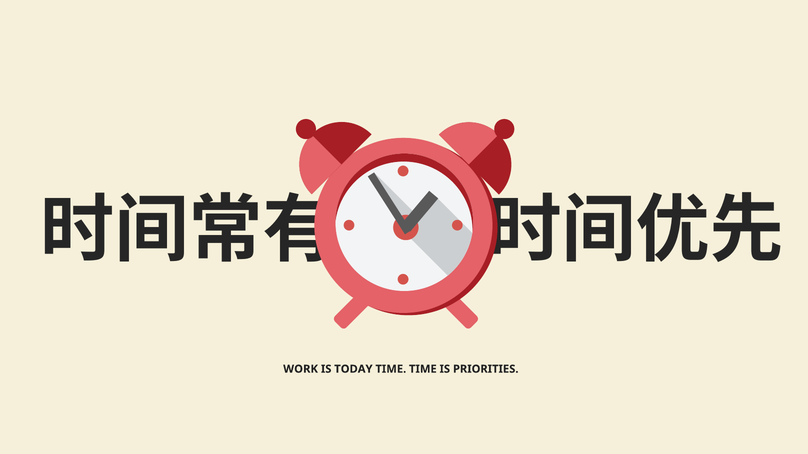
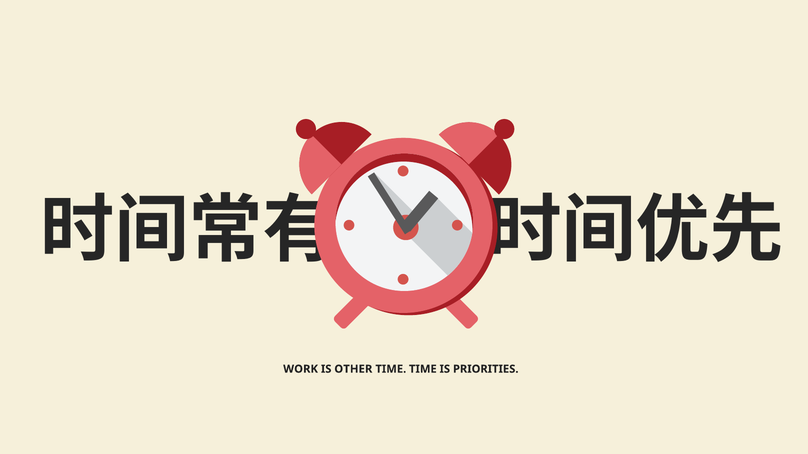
TODAY: TODAY -> OTHER (353, 369)
